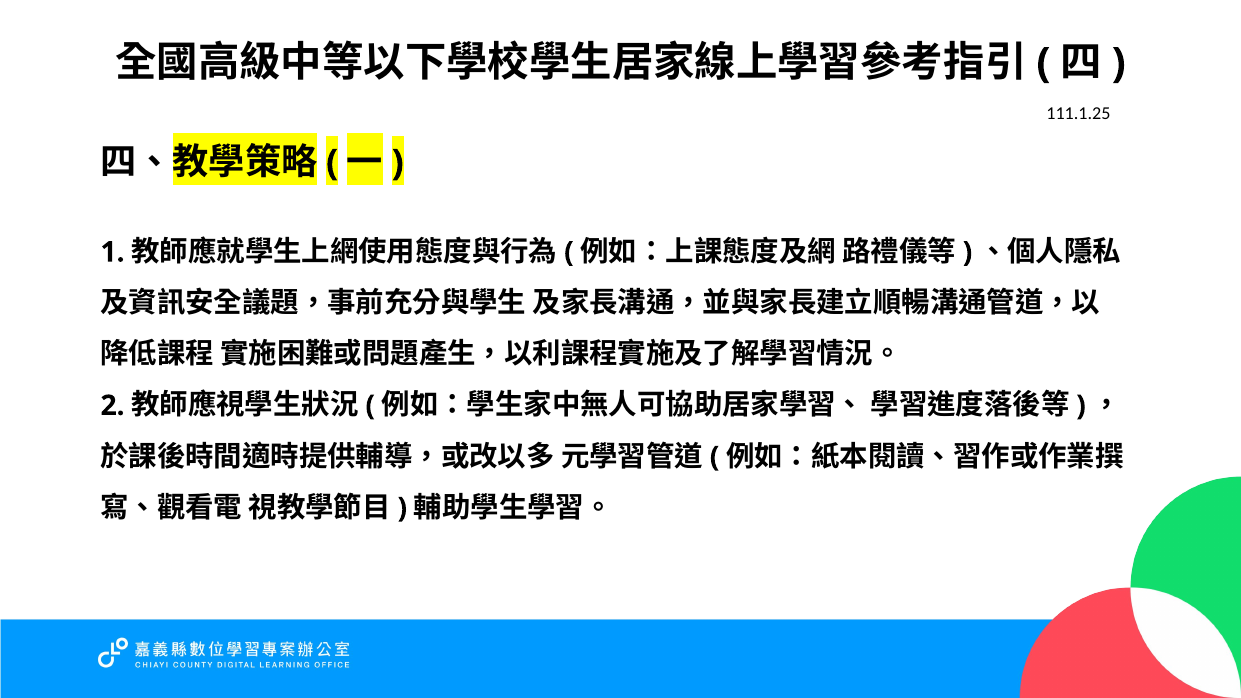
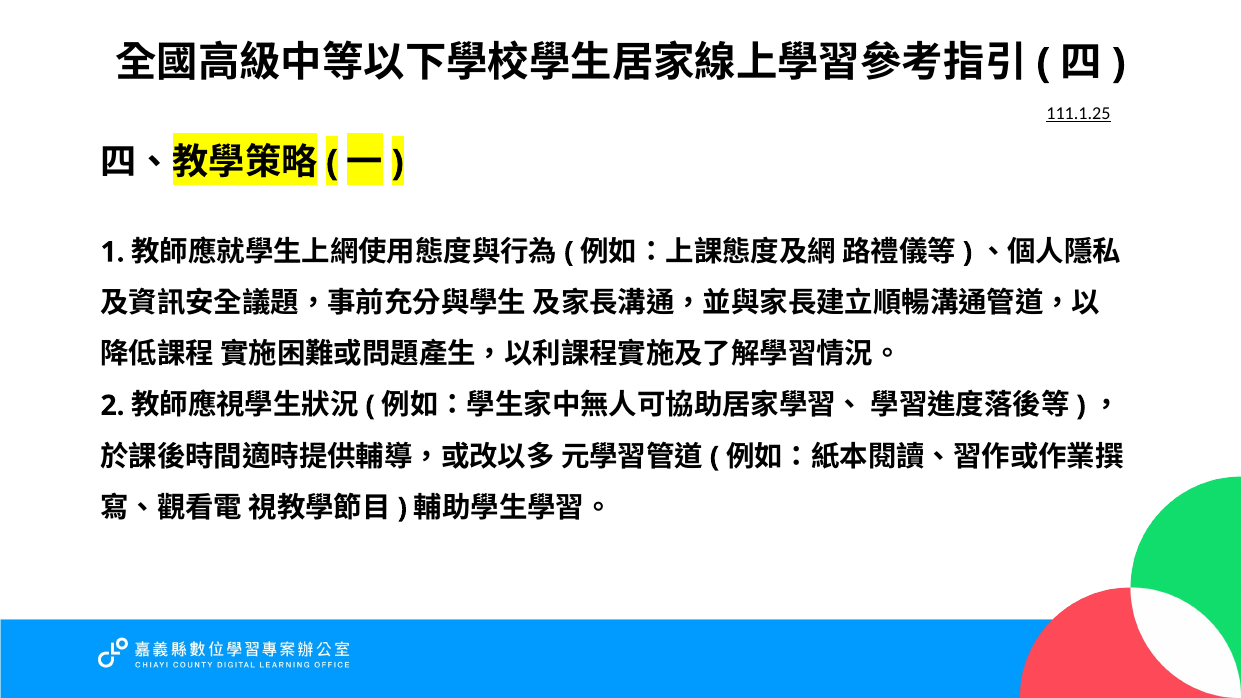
111.1.25 underline: none -> present (1078, 114)
